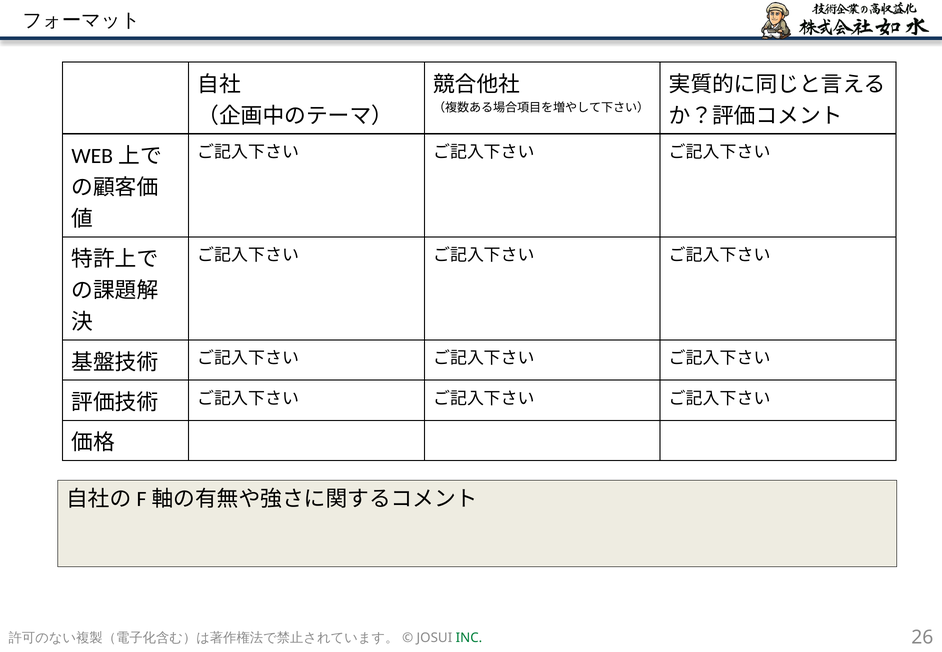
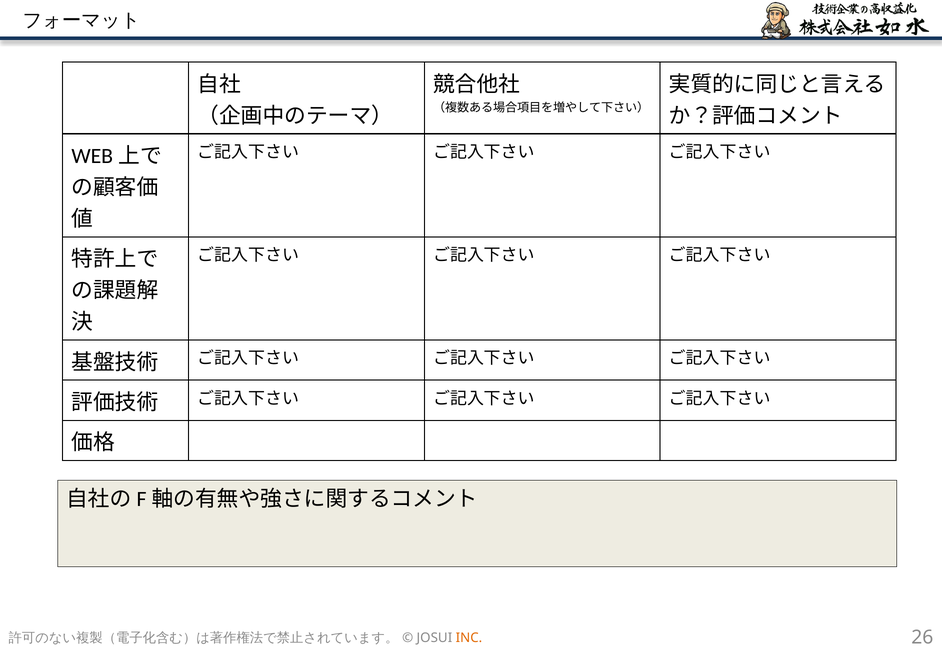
INC colour: green -> orange (469, 638)
